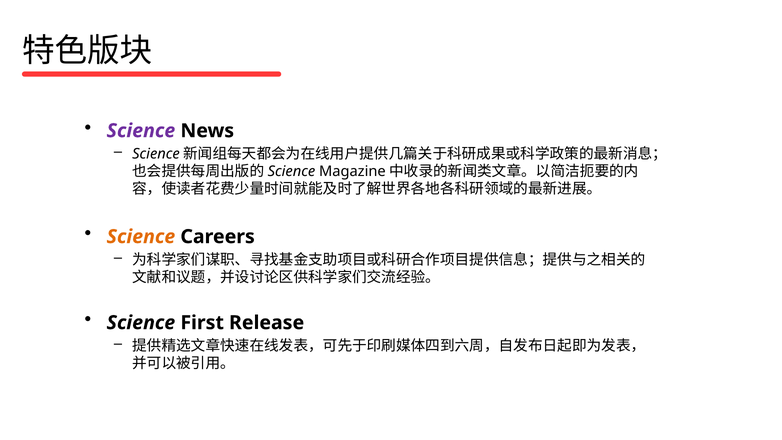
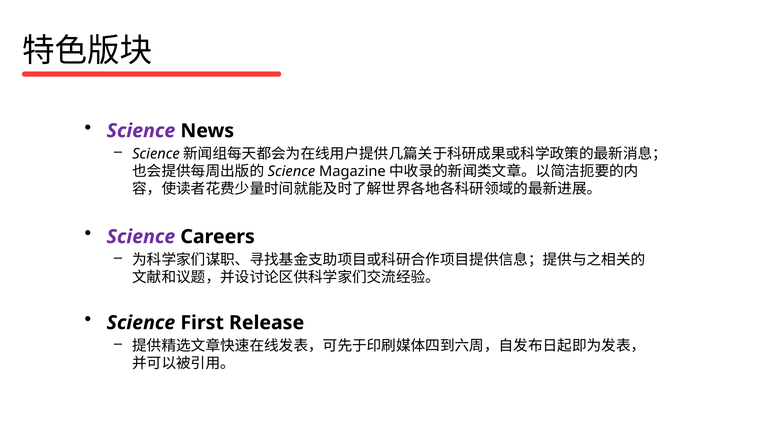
Science colour: orange -> purple (141, 237)
